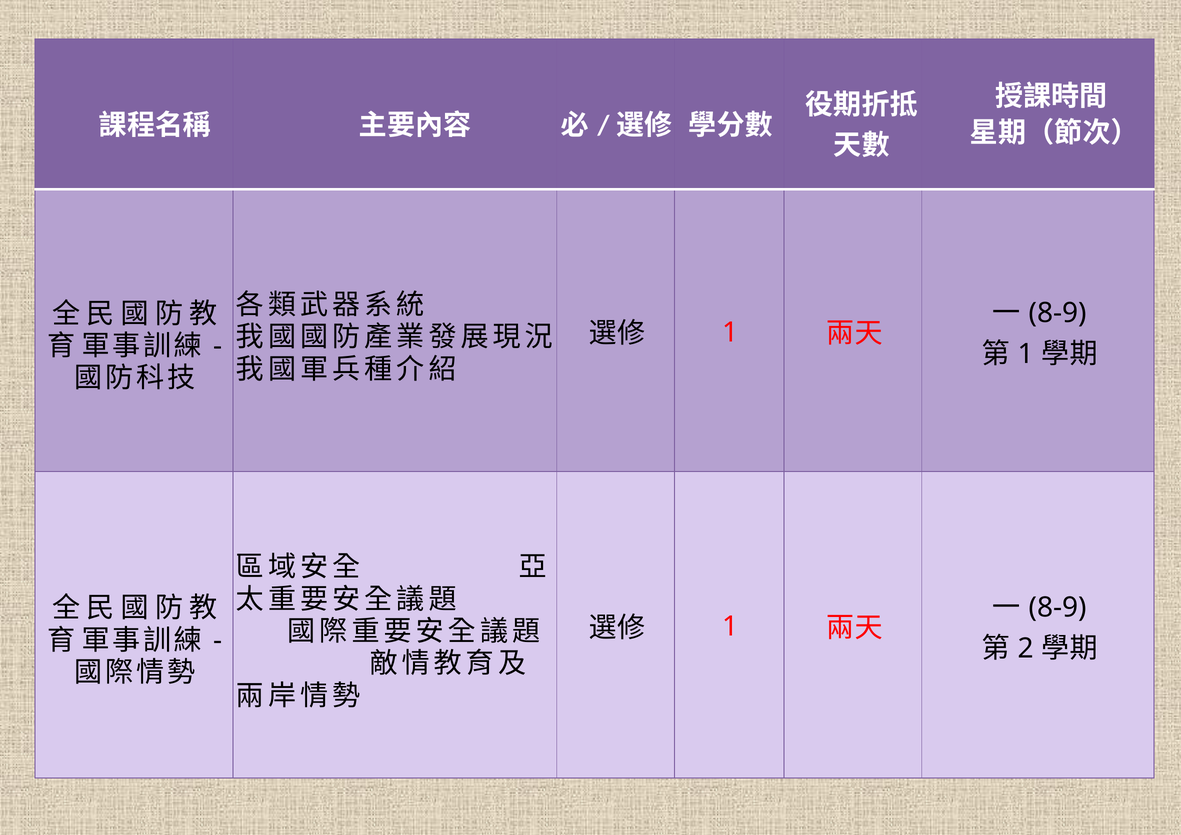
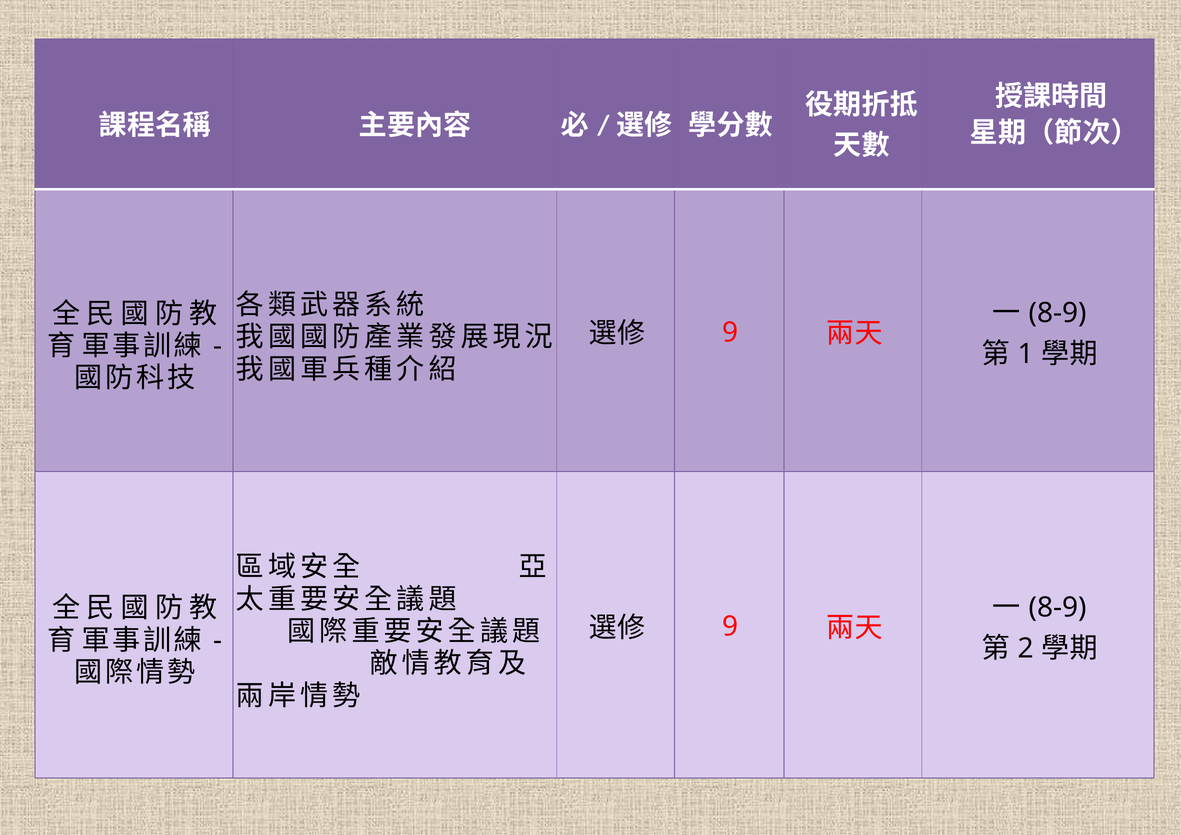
1: 1 -> 9 (731, 332)
1: 1 -> 9 (731, 627)
